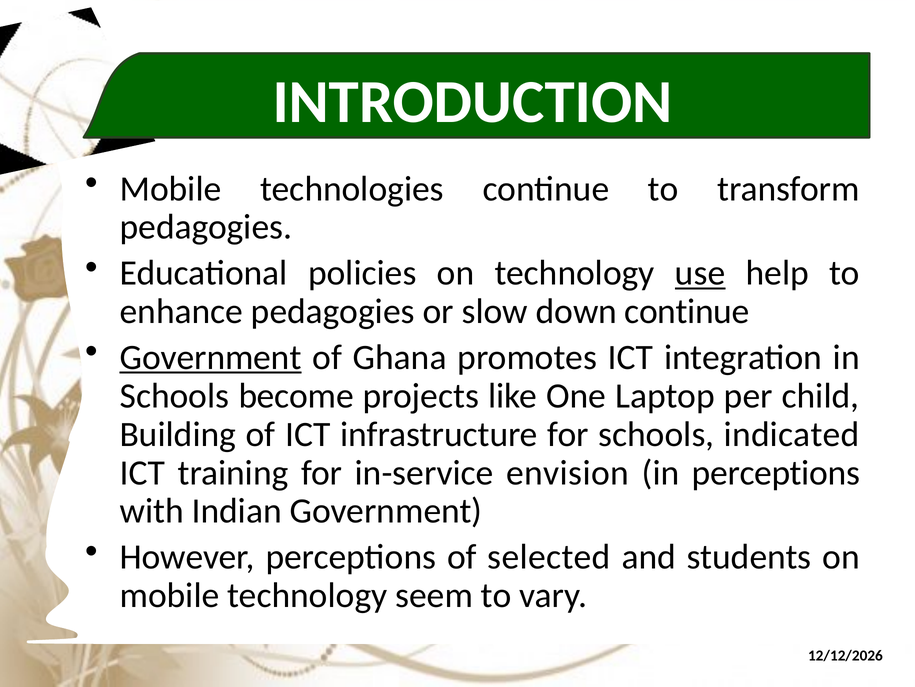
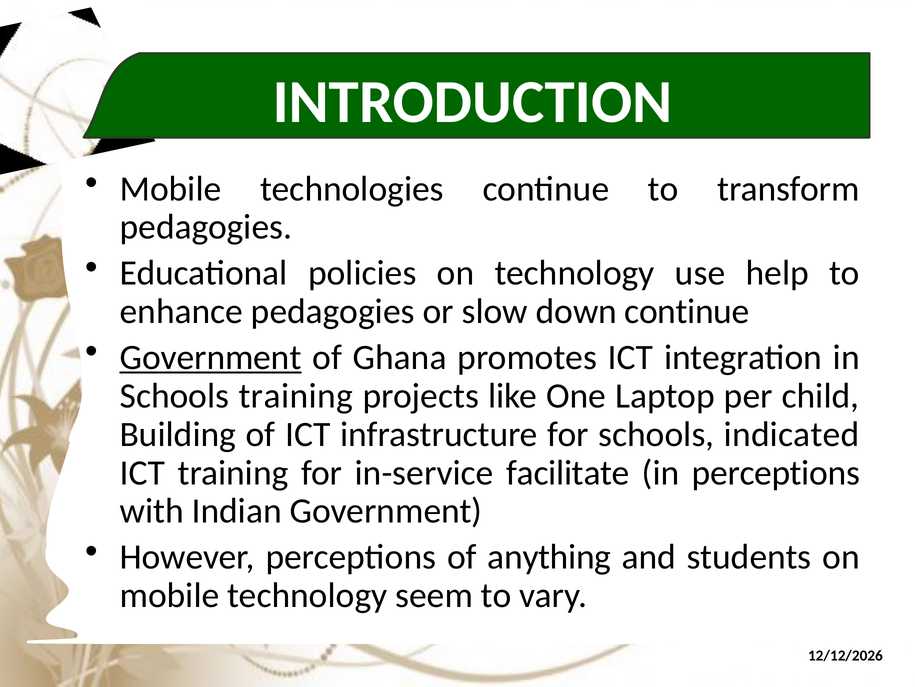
use underline: present -> none (700, 273)
Schools become: become -> training (296, 395)
envision: envision -> facilitate (568, 472)
selected: selected -> anything (549, 556)
